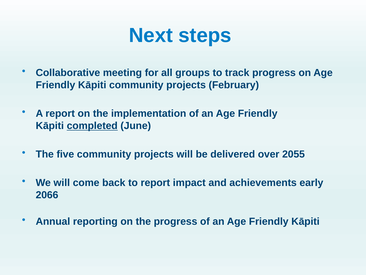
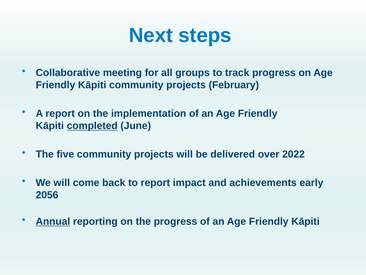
2055: 2055 -> 2022 (294, 154)
2066: 2066 -> 2056 (47, 195)
Annual underline: none -> present (53, 221)
